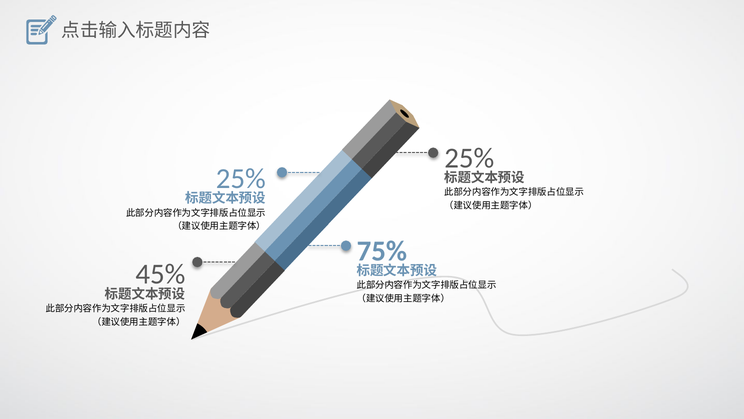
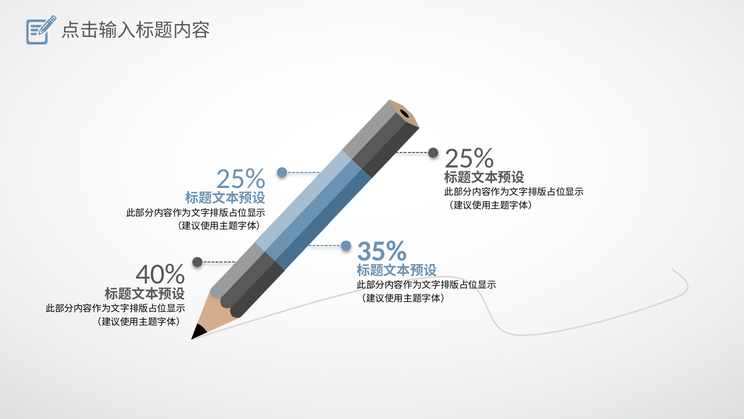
75%: 75% -> 35% (382, 251)
45%: 45% -> 40% (160, 274)
